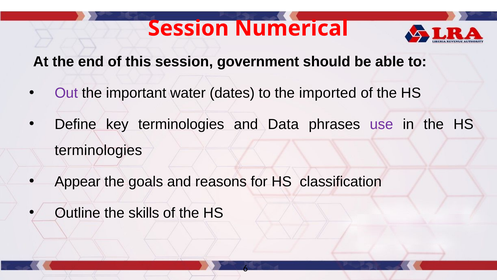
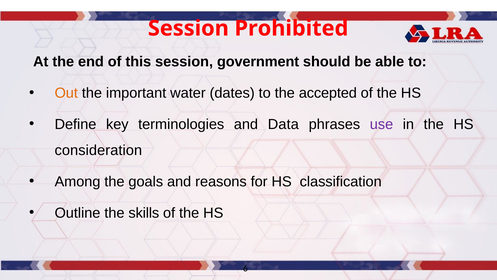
Numerical: Numerical -> Prohibited (291, 28)
Out colour: purple -> orange (66, 93)
imported: imported -> accepted (328, 93)
terminologies: terminologies -> consideration (98, 150)
Appear: Appear -> Among (78, 181)
